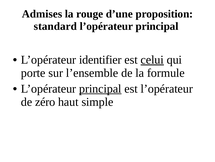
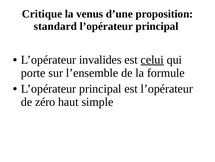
Admises: Admises -> Critique (42, 14)
rouge: rouge -> venus (90, 14)
identifier: identifier -> invalides (100, 59)
principal underline: present -> none (100, 88)
